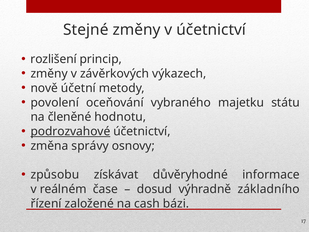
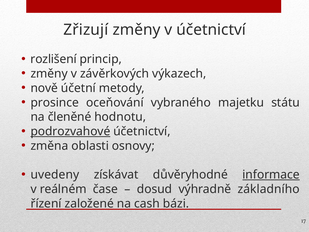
Stejné: Stejné -> Zřizují (86, 30)
povolení: povolení -> prosince (55, 102)
správy: správy -> oblasti (90, 146)
způsobu: způsobu -> uvedeny (55, 175)
informace underline: none -> present (271, 175)
